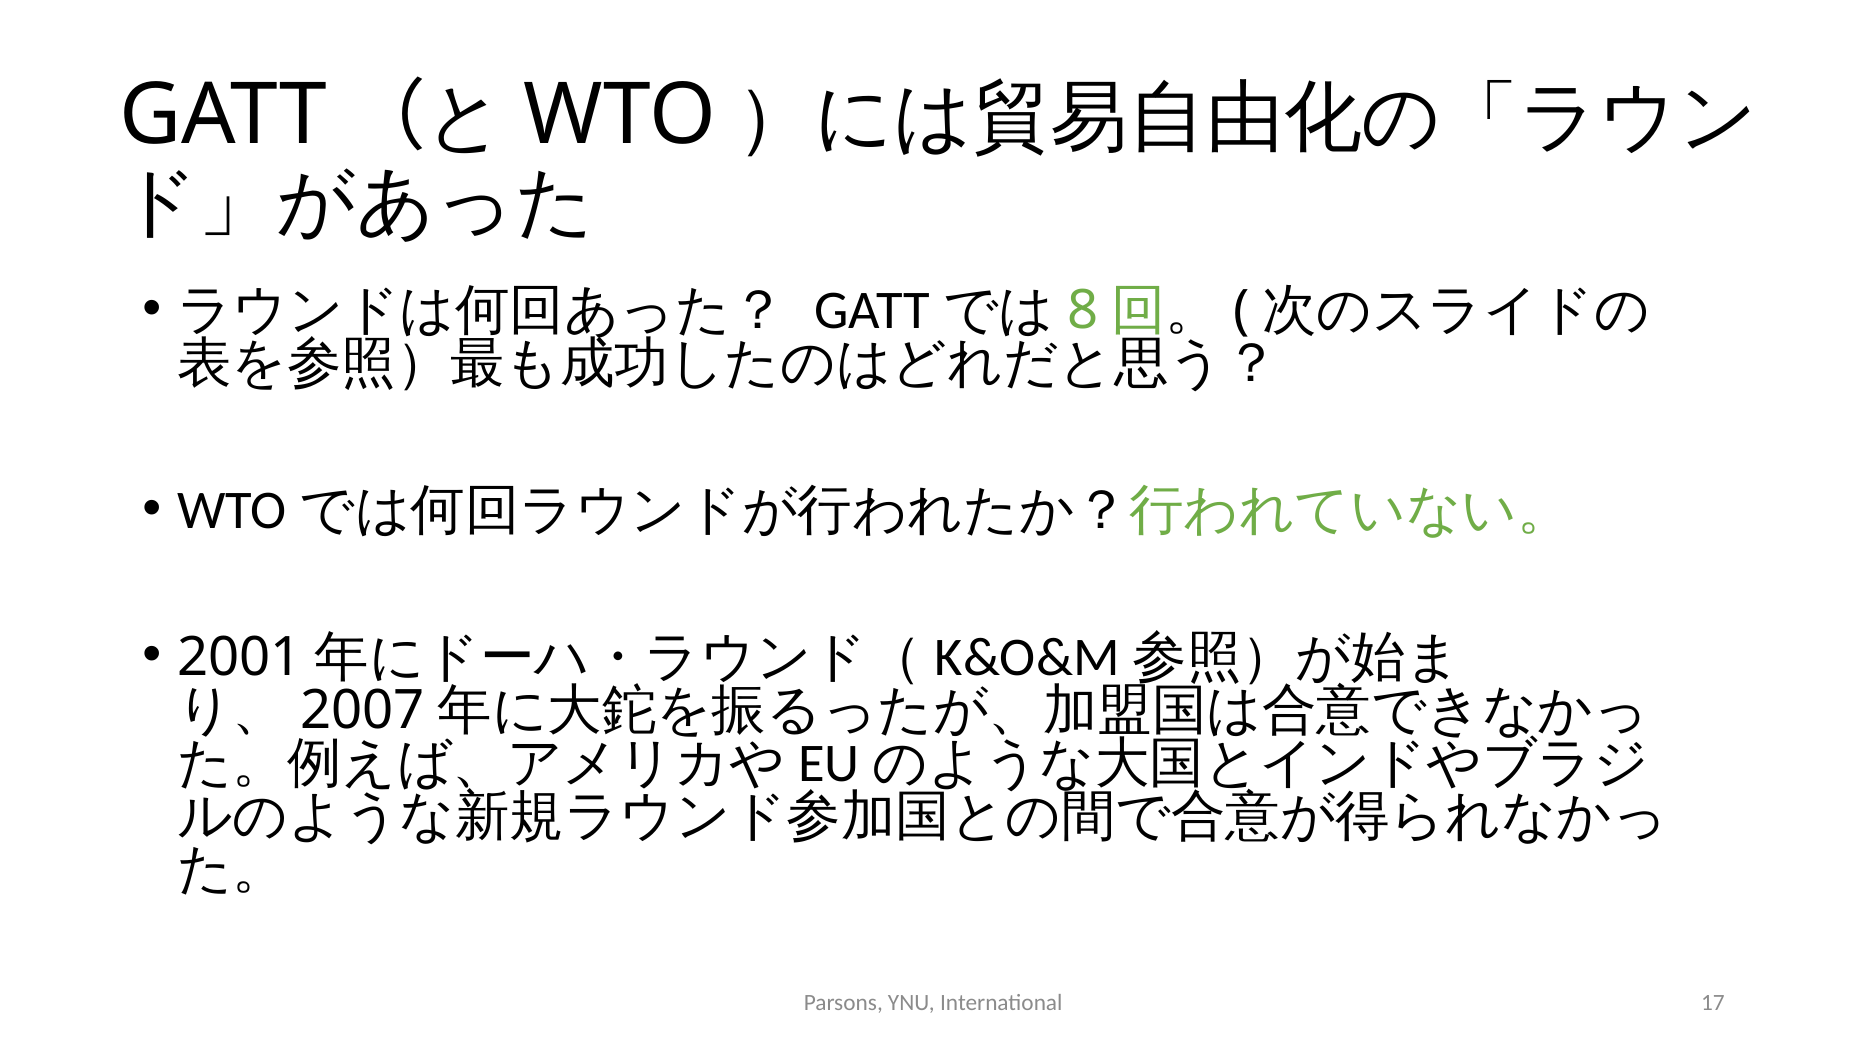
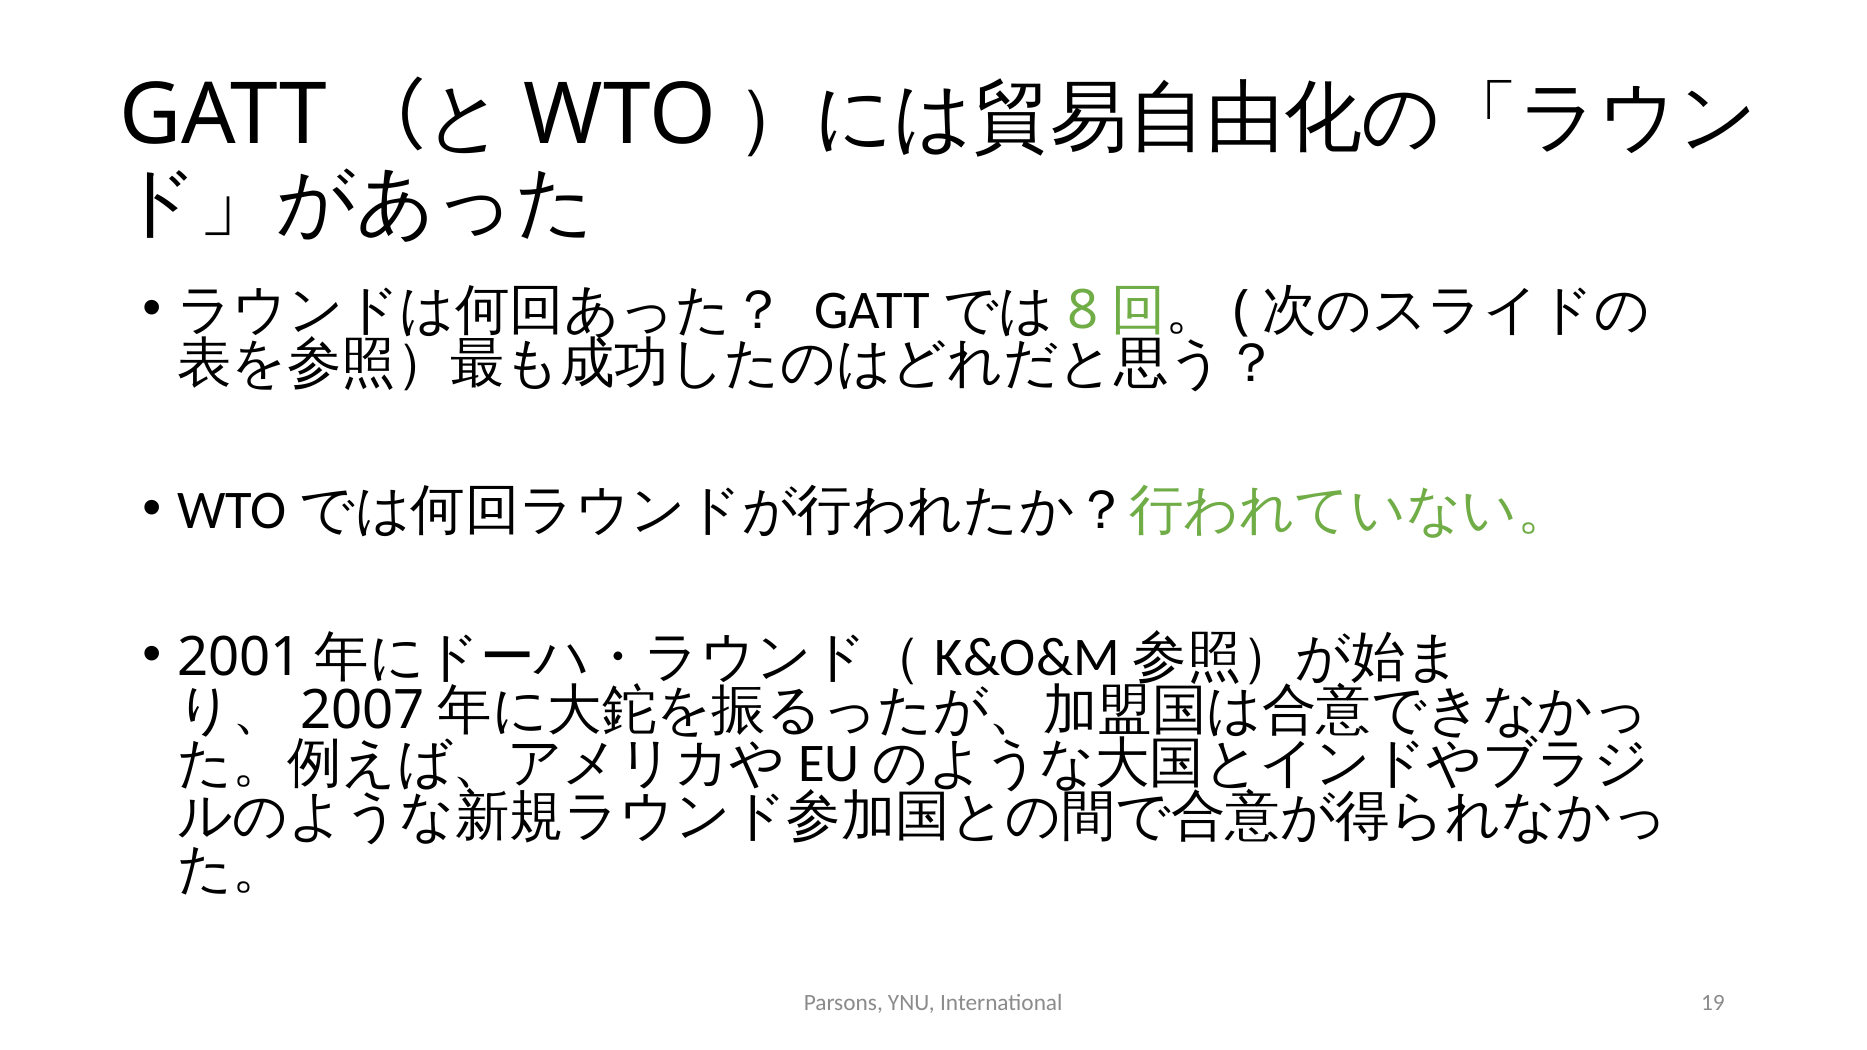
17: 17 -> 19 (1713, 1003)
